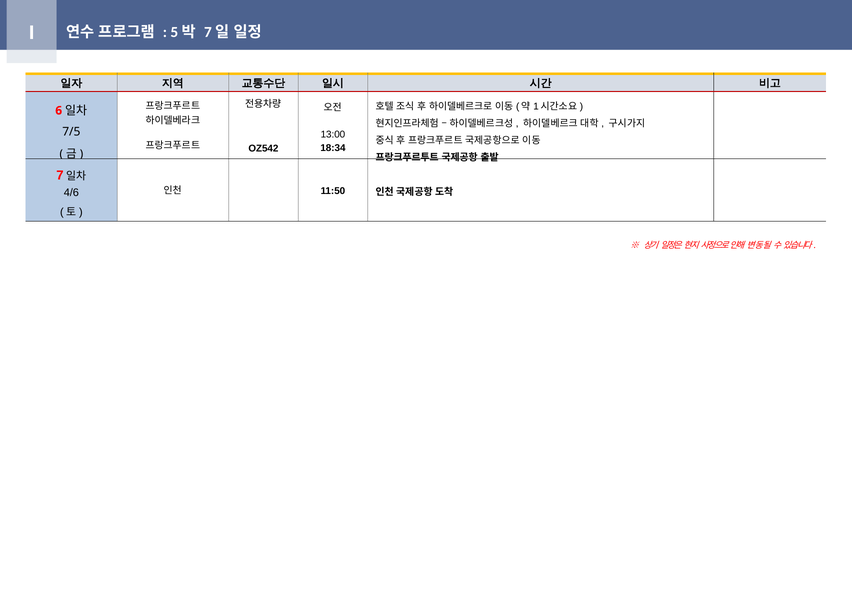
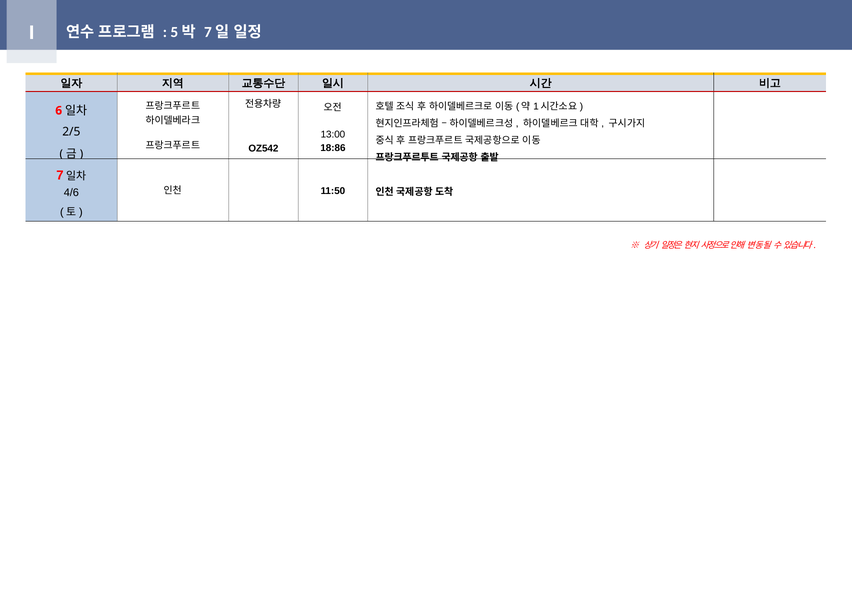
7/5: 7/5 -> 2/5 (71, 132)
18:34: 18:34 -> 18:86 (333, 148)
